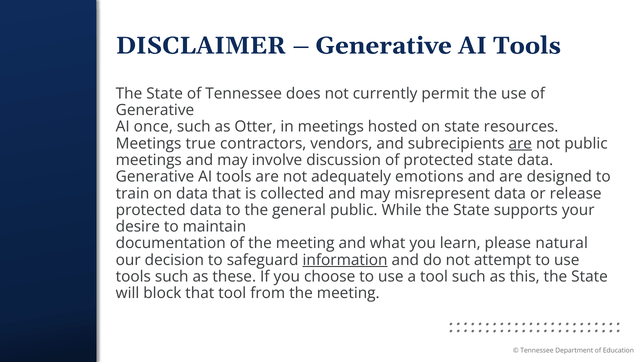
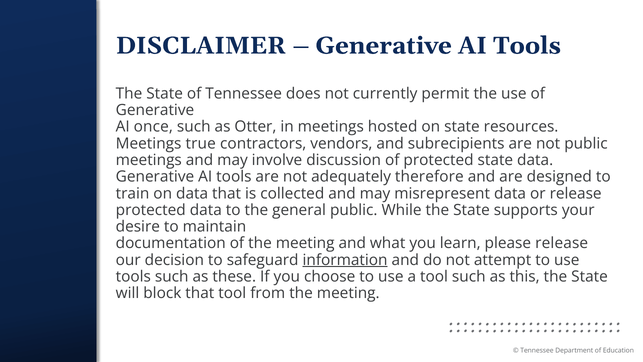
are underline: present -> none (520, 143)
emotions: emotions -> therefore (429, 177)
please natural: natural -> release (562, 243)
